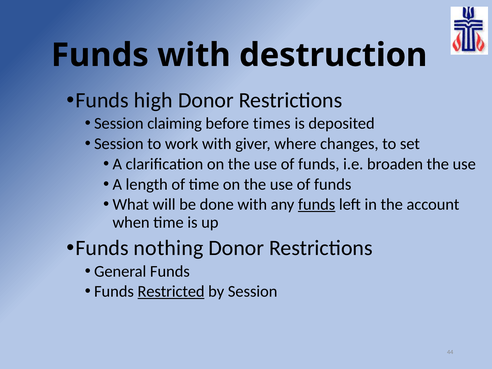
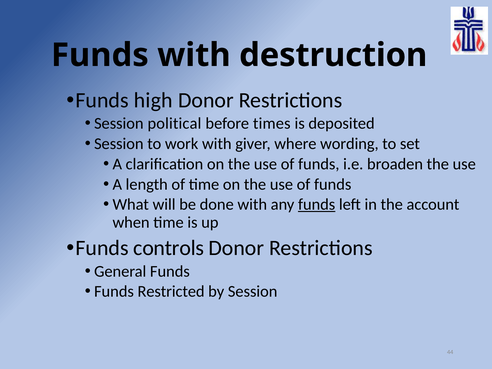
claiming: claiming -> political (174, 124)
changes: changes -> wording (349, 144)
nothing: nothing -> controls (169, 248)
Restricted underline: present -> none (171, 292)
